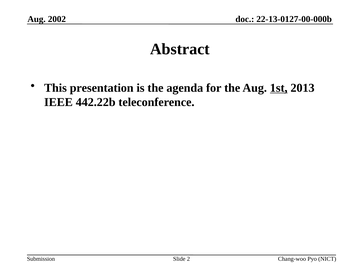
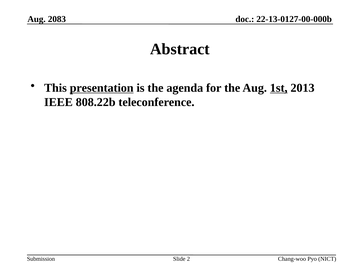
2002: 2002 -> 2083 (57, 19)
presentation underline: none -> present (102, 88)
442.22b: 442.22b -> 808.22b (96, 102)
